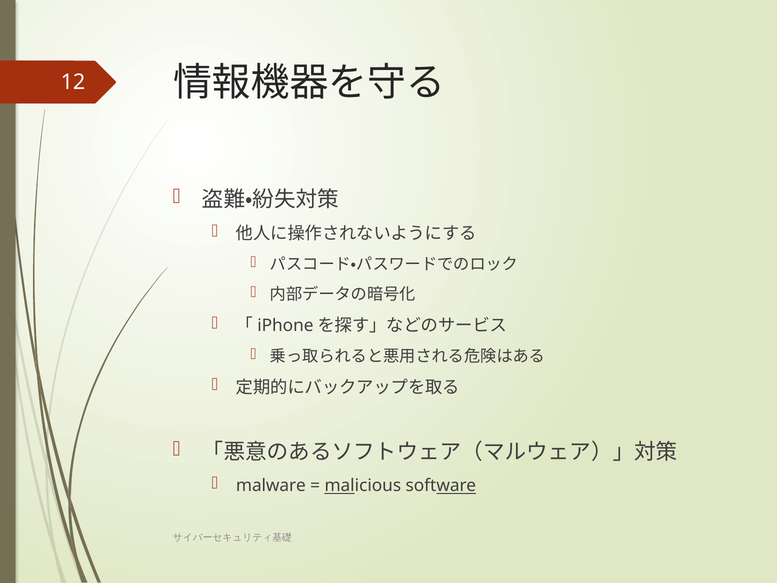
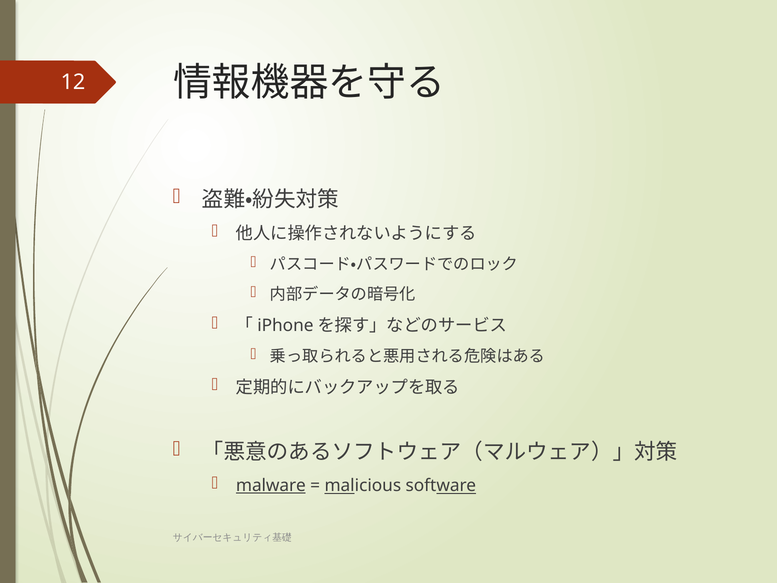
malware underline: none -> present (271, 486)
